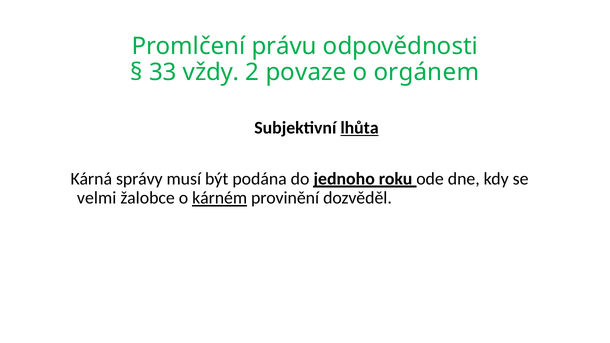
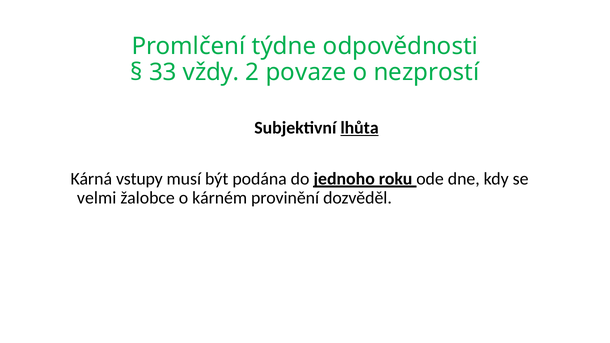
právu: právu -> týdne (284, 46)
orgánem: orgánem -> nezprostí (426, 72)
správy: správy -> vstupy (139, 179)
kárném underline: present -> none (220, 198)
